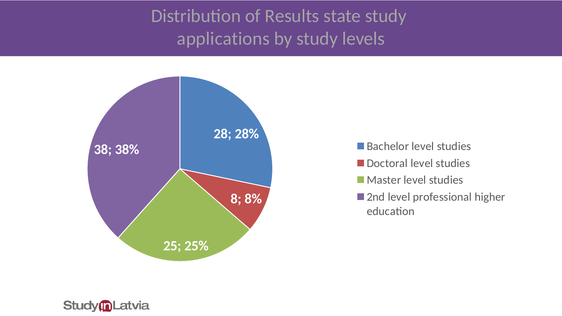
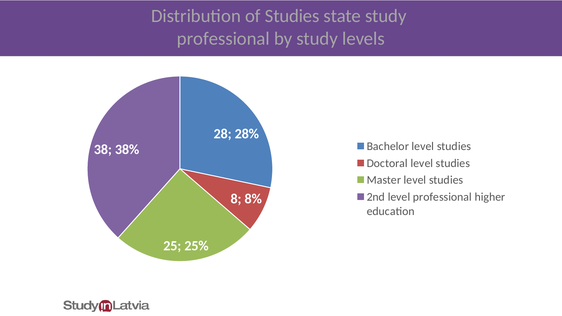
of Results: Results -> Studies (292, 16)
applications: applications -> professional (223, 39)
